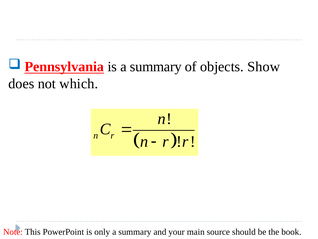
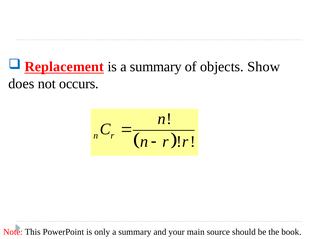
Pennsylvania: Pennsylvania -> Replacement (64, 67)
which: which -> occurs (79, 84)
